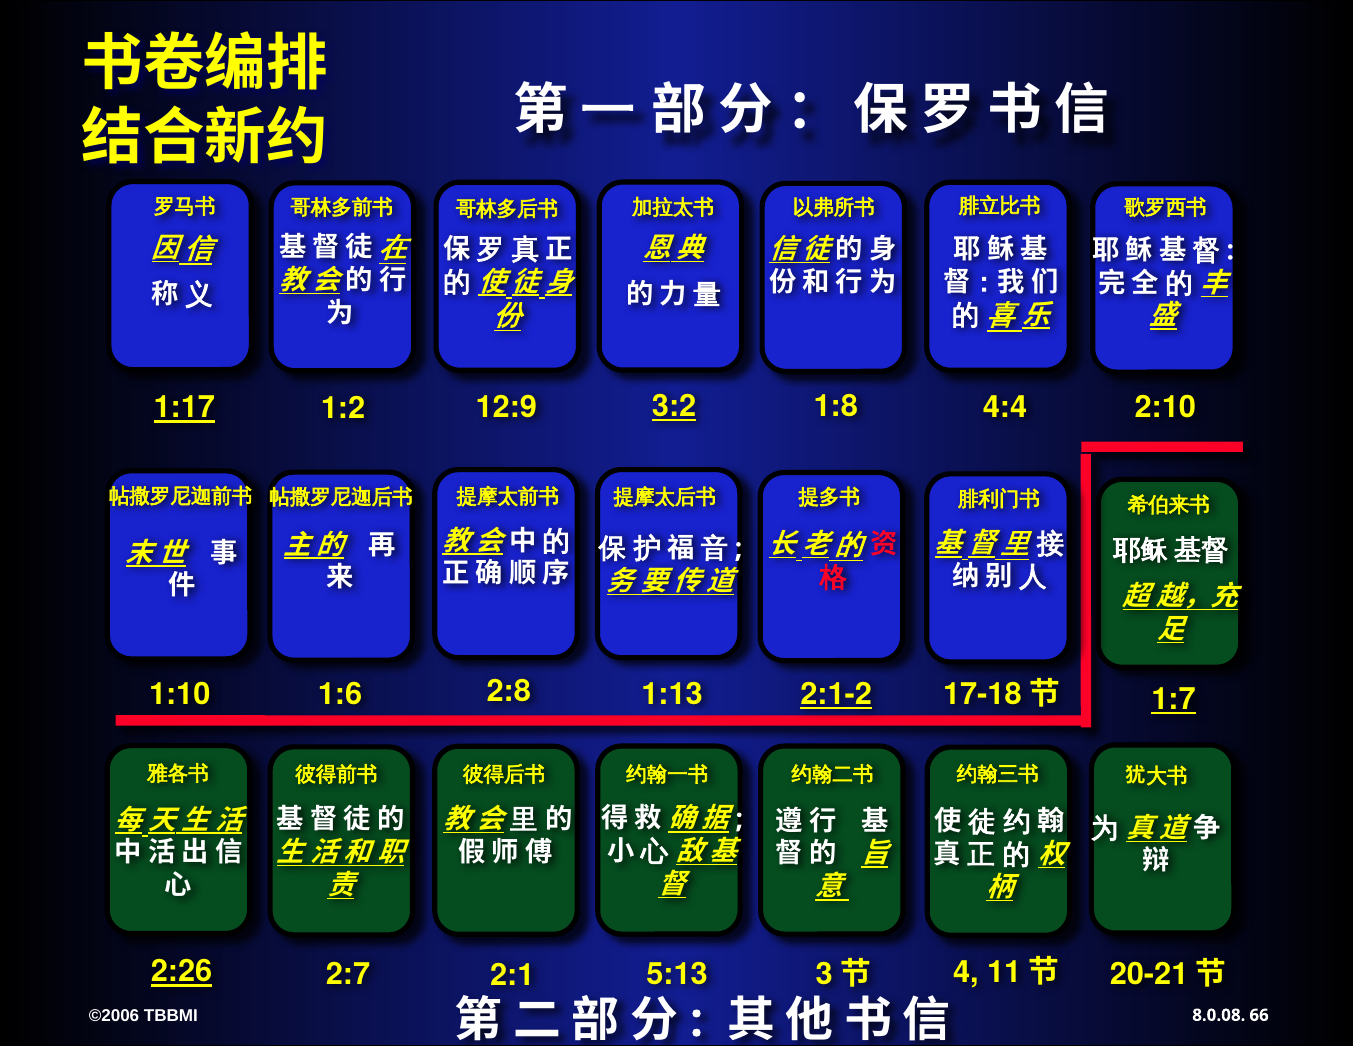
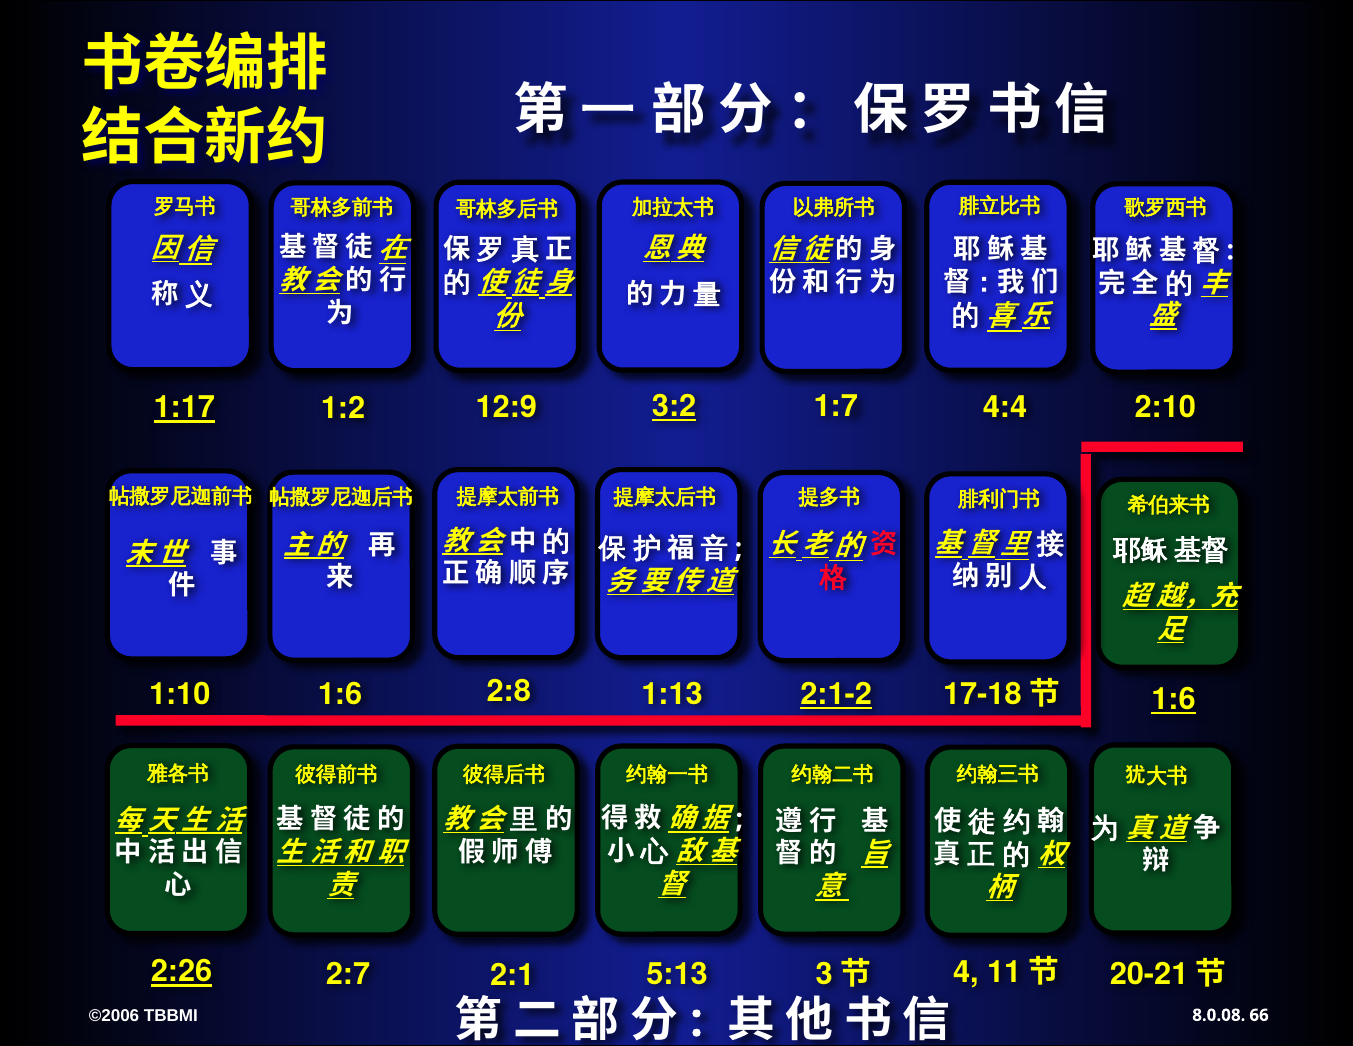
1:8: 1:8 -> 1:7 (836, 406)
1:7: 1:7 -> 1:6 (1173, 699)
